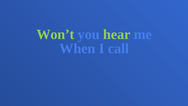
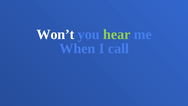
Won’t colour: light green -> white (55, 34)
